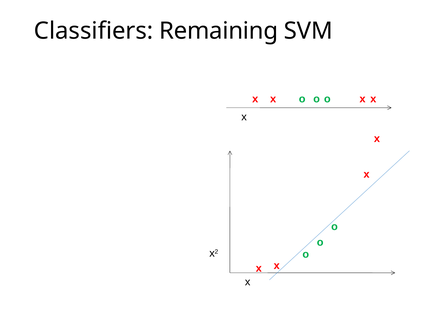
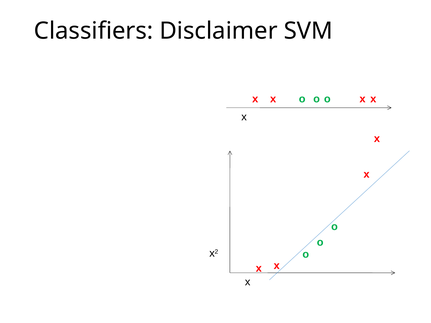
Remaining: Remaining -> Disclaimer (219, 31)
